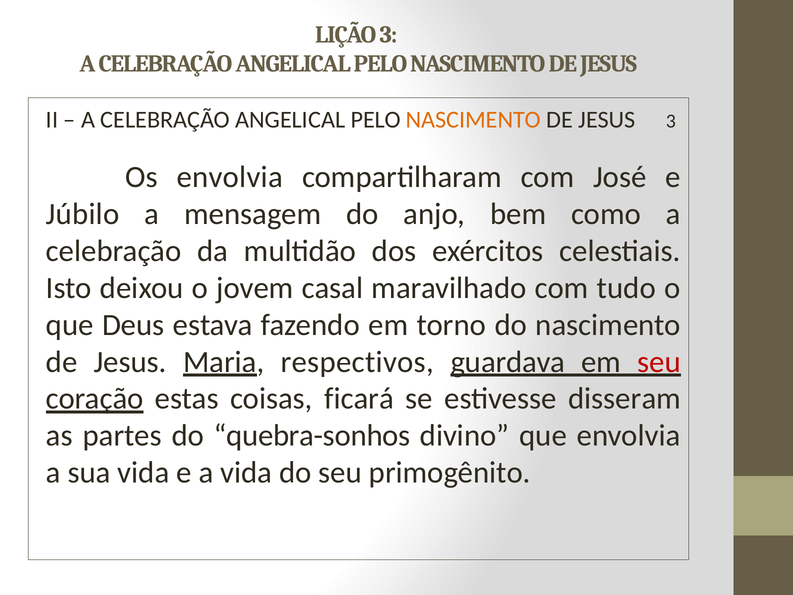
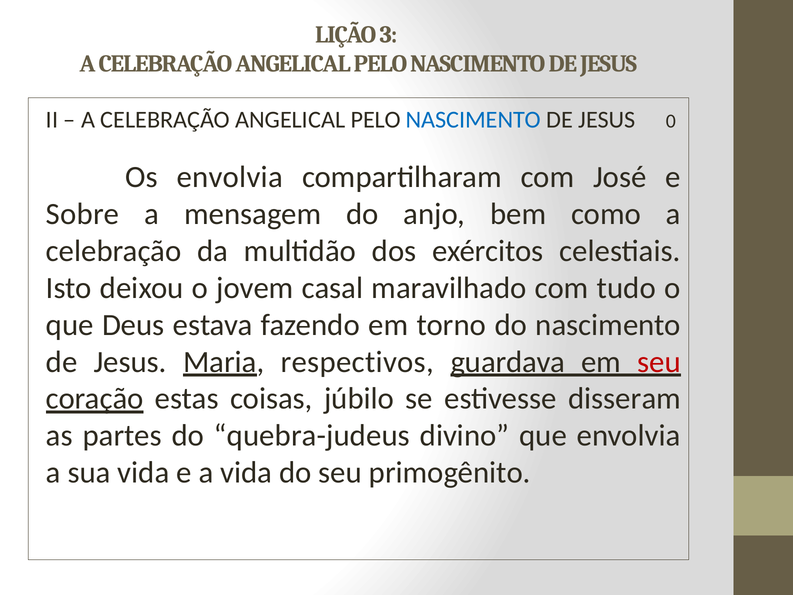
NASCIMENTO colour: orange -> blue (473, 120)
JESUS 3: 3 -> 0 (671, 121)
Júbilo: Júbilo -> Sobre (83, 214)
ficará: ficará -> júbilo (359, 399)
quebra-sonhos: quebra-sonhos -> quebra-judeus (312, 436)
